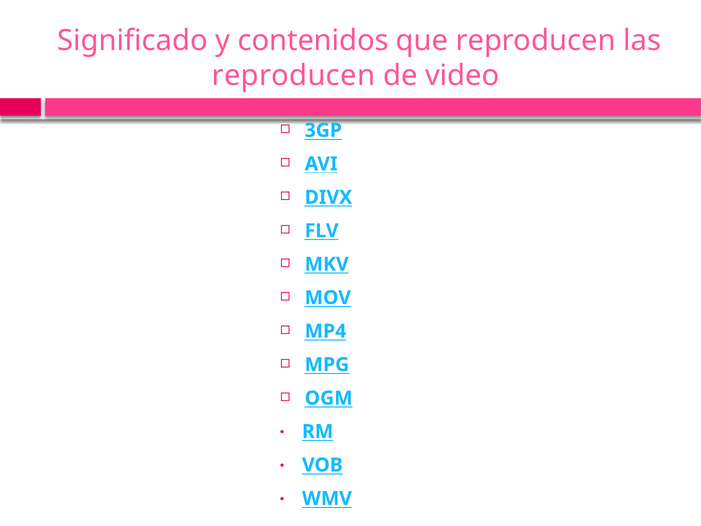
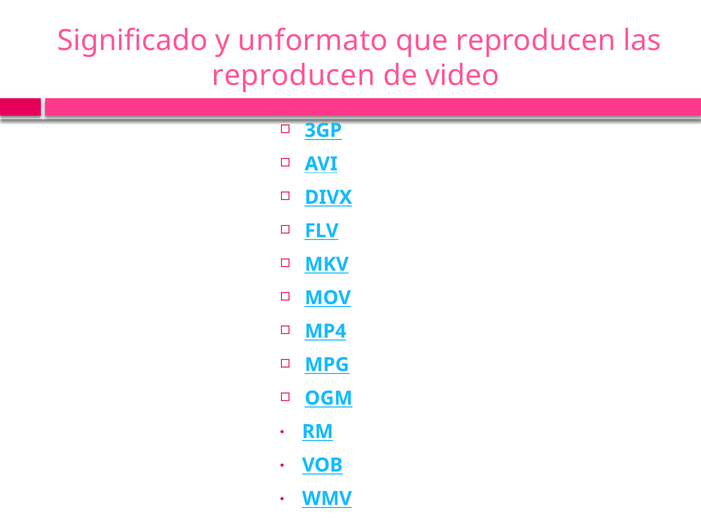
contenidos: contenidos -> unformato (313, 41)
